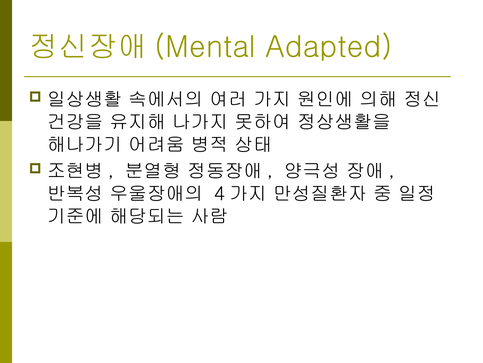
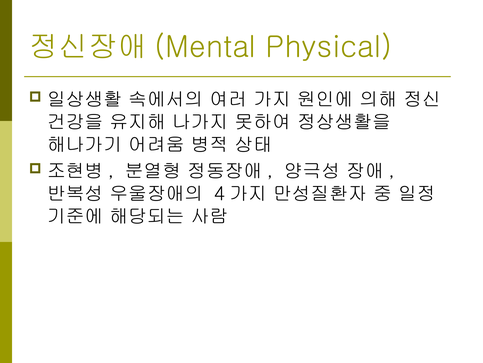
Adapted: Adapted -> Physical (329, 47)
